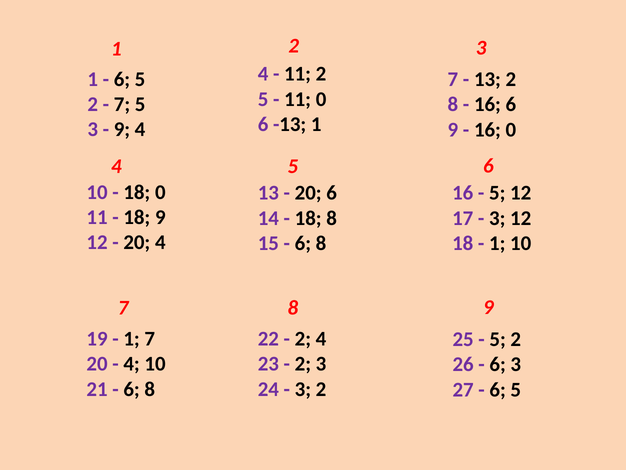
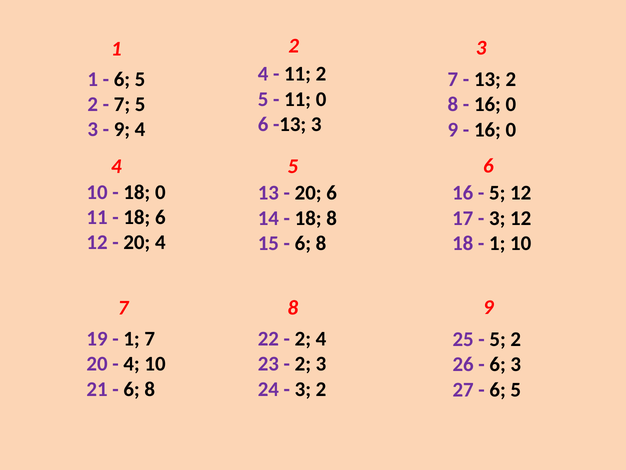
6: 6 -> 0 (511, 104)
-13 1: 1 -> 3 (316, 124)
18 9: 9 -> 6 (160, 217)
